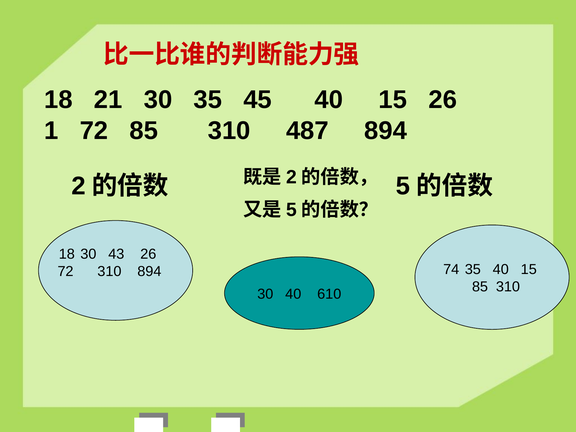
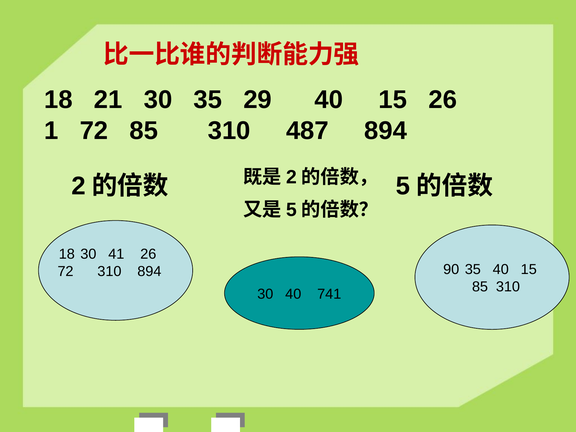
45: 45 -> 29 (258, 100)
43: 43 -> 41 (116, 254)
74: 74 -> 90 (451, 270)
610: 610 -> 741 (329, 294)
